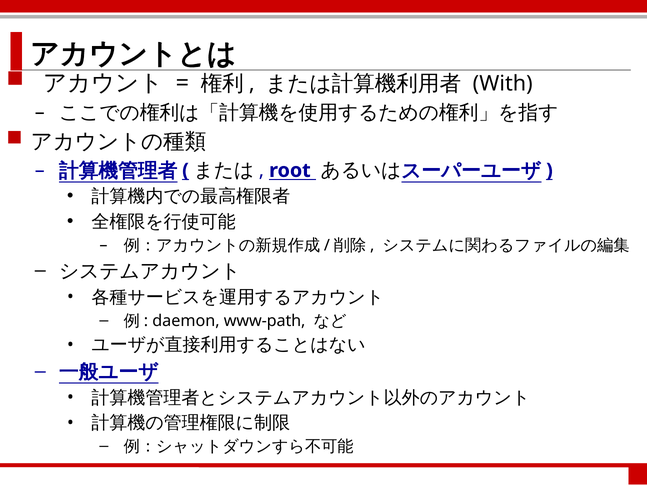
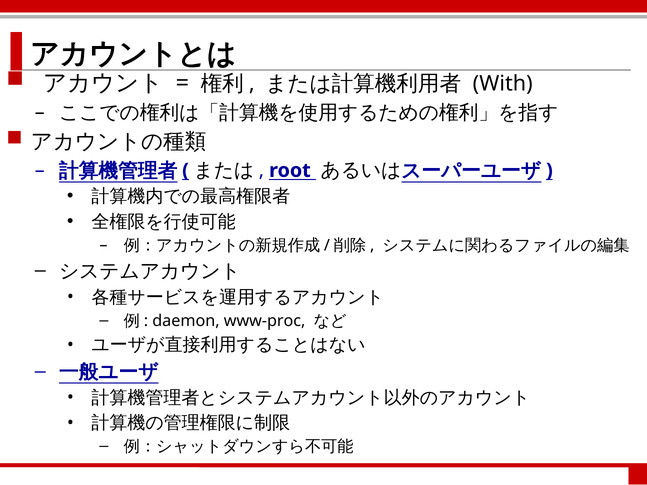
www-path: www-path -> www-proc (265, 321)
